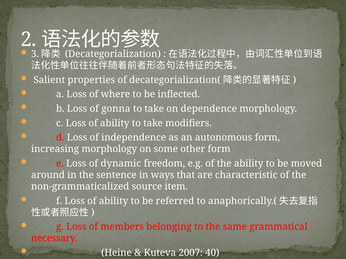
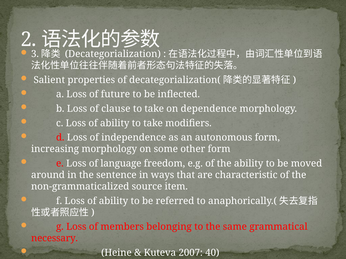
where: where -> future (115, 94)
gonna: gonna -> clause (116, 109)
dynamic: dynamic -> language (121, 164)
